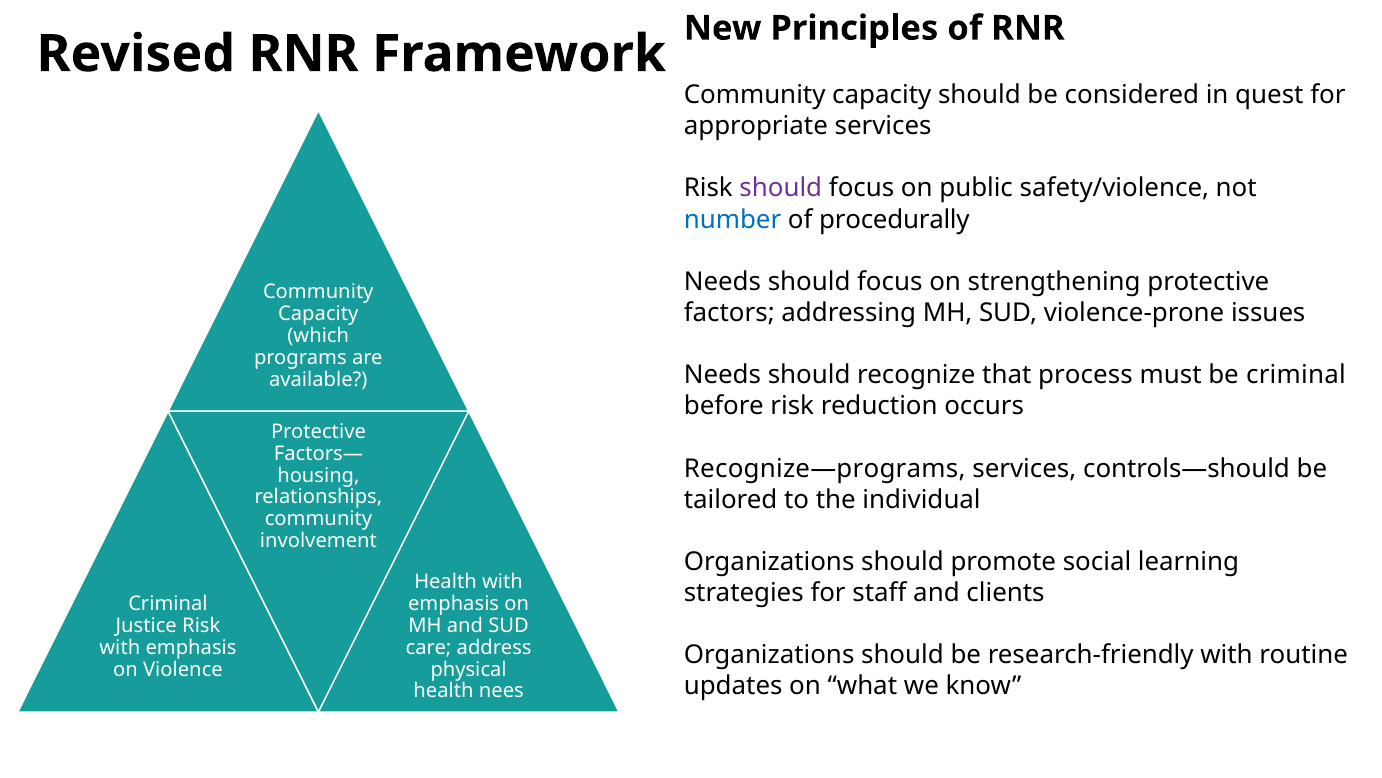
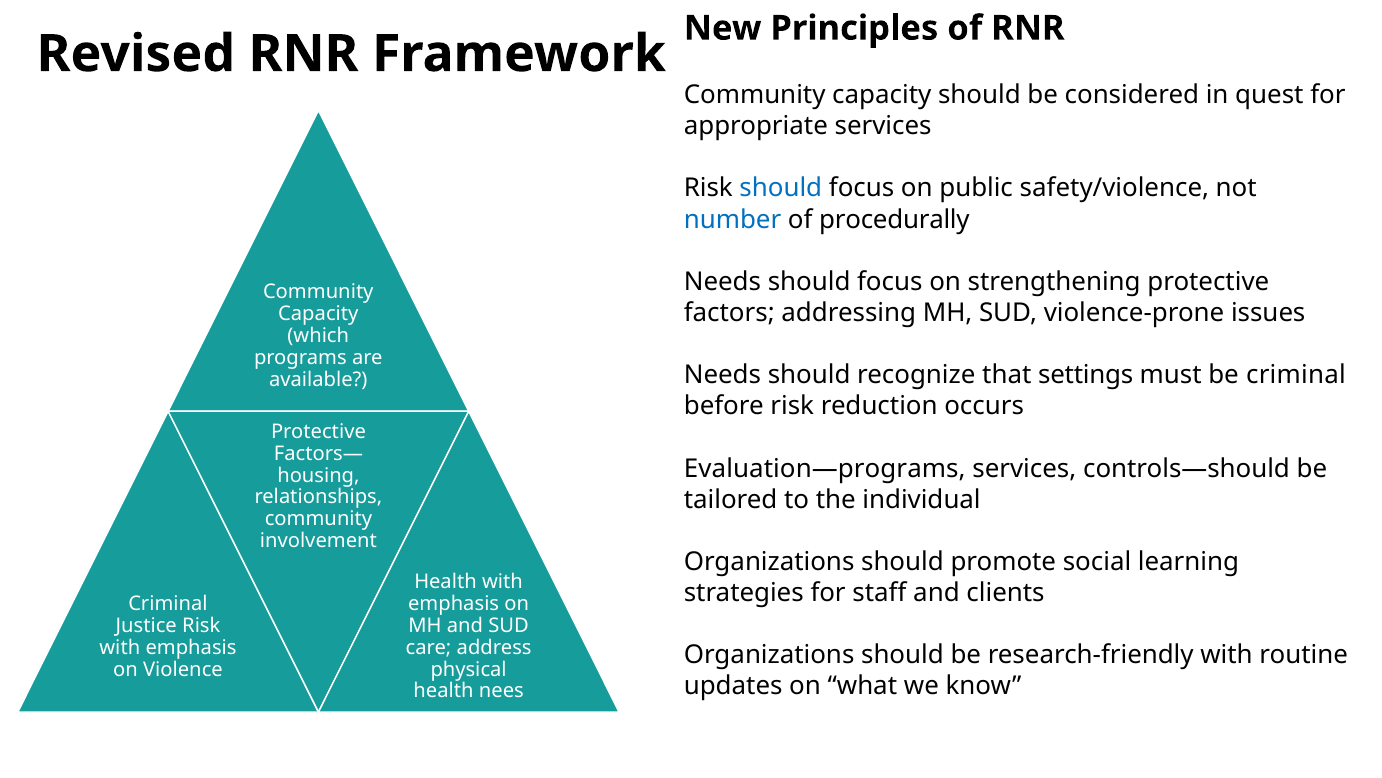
should colour: purple -> blue (781, 188)
process: process -> settings (1086, 375)
Recognize—programs: Recognize—programs -> Evaluation—programs (825, 468)
